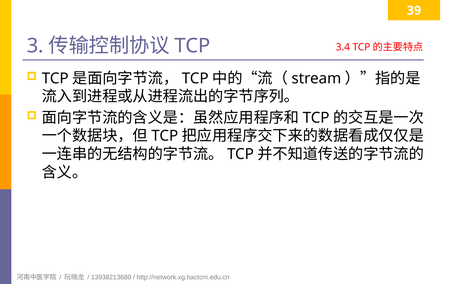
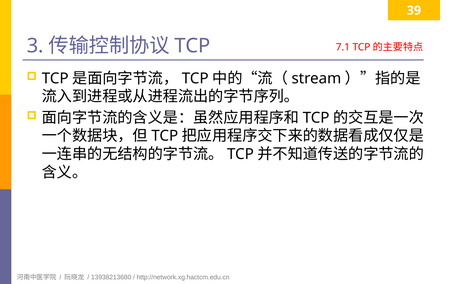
3.4: 3.4 -> 7.1 (343, 47)
